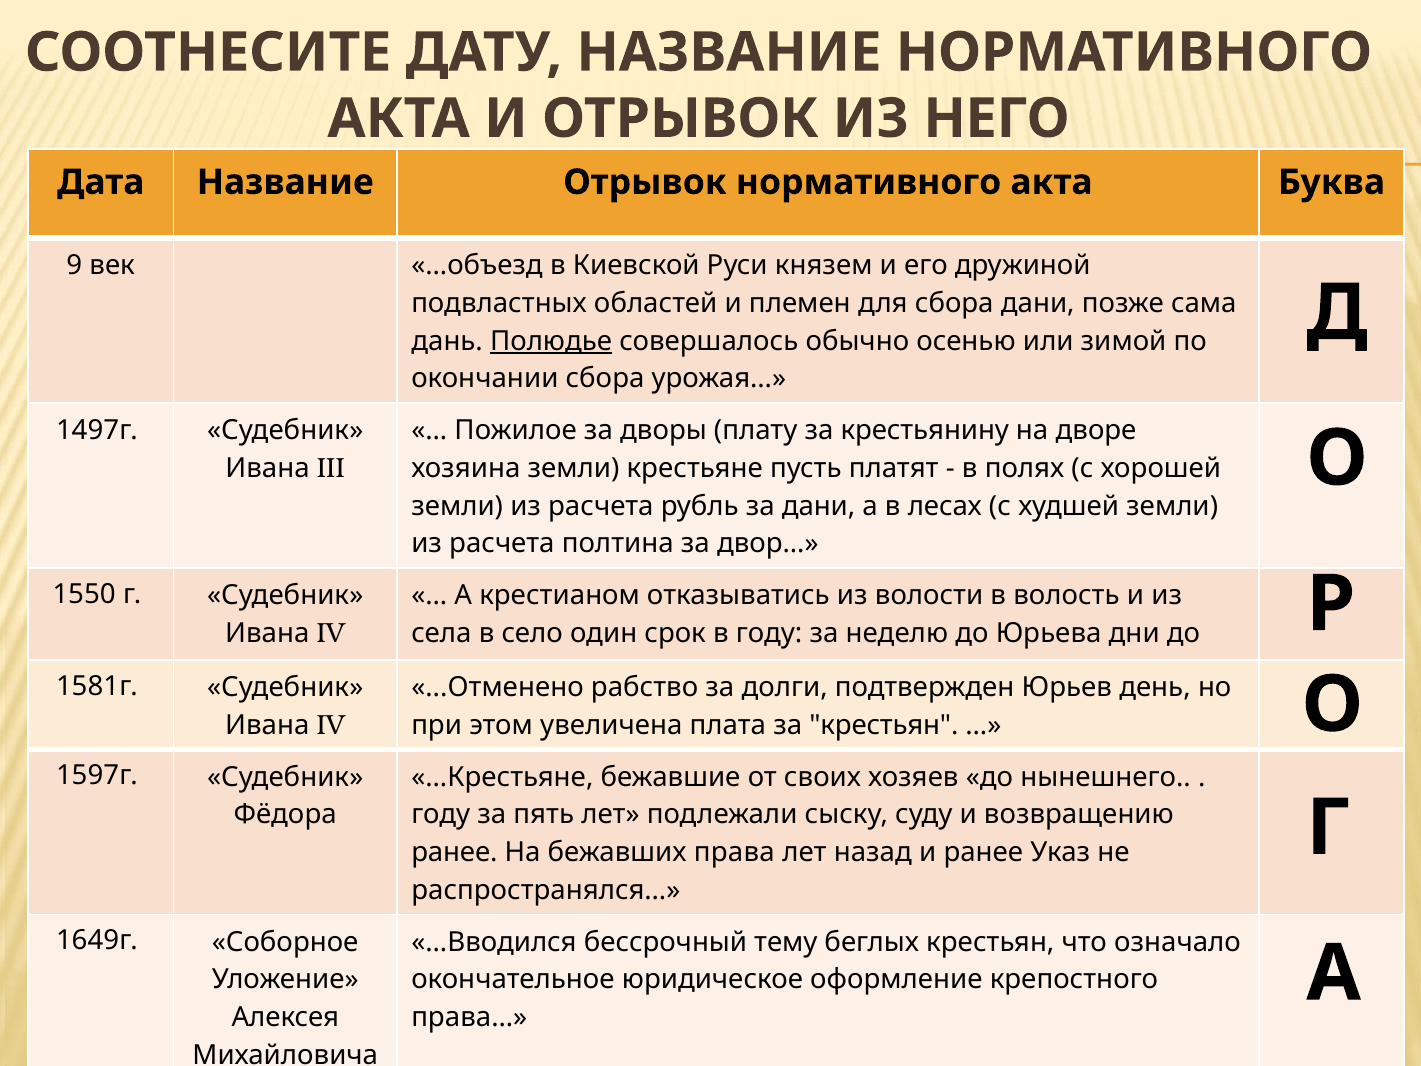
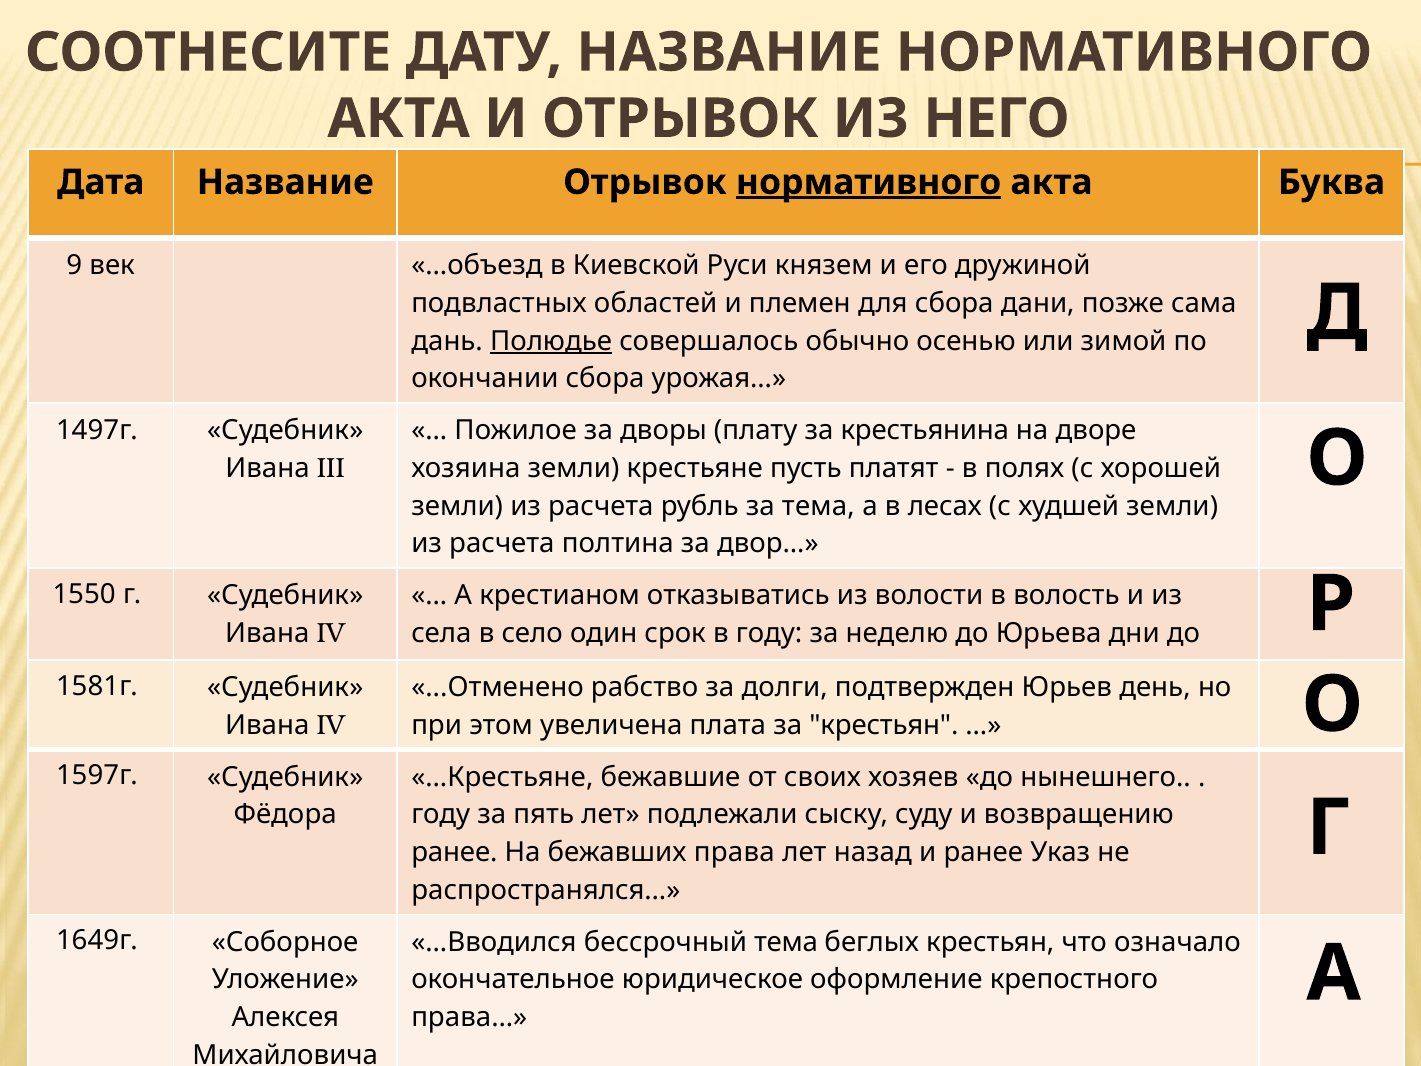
нормативного underline: none -> present (869, 182)
крестьянину: крестьянину -> крестьянина (925, 430)
за дани: дани -> тема (818, 506)
бессрочный тему: тему -> тема (786, 942)
